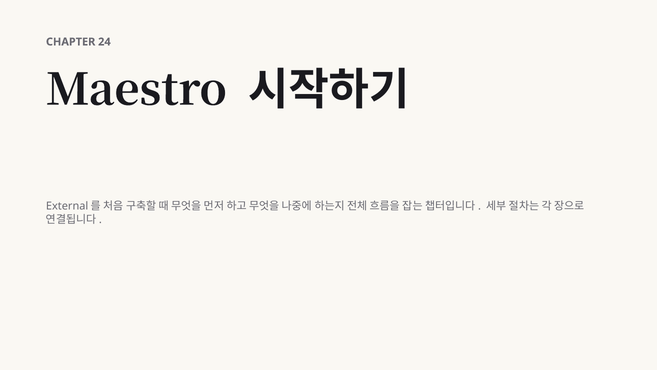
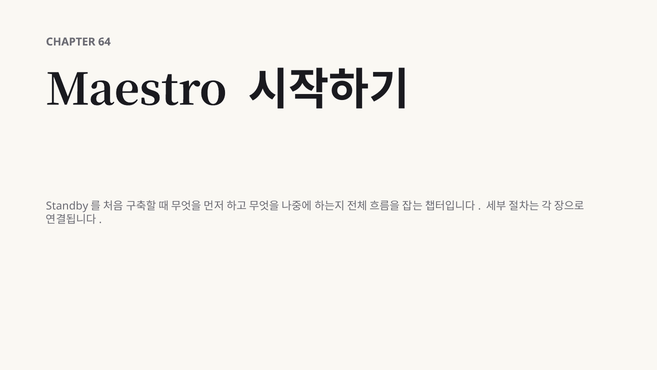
24: 24 -> 64 (104, 42)
External: External -> Standby (67, 206)
